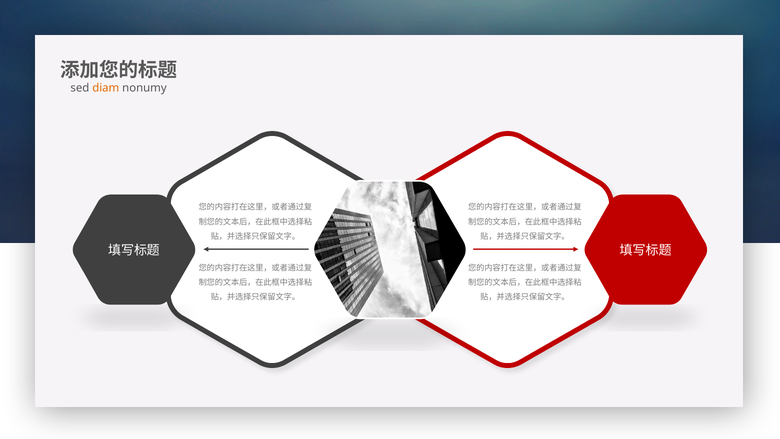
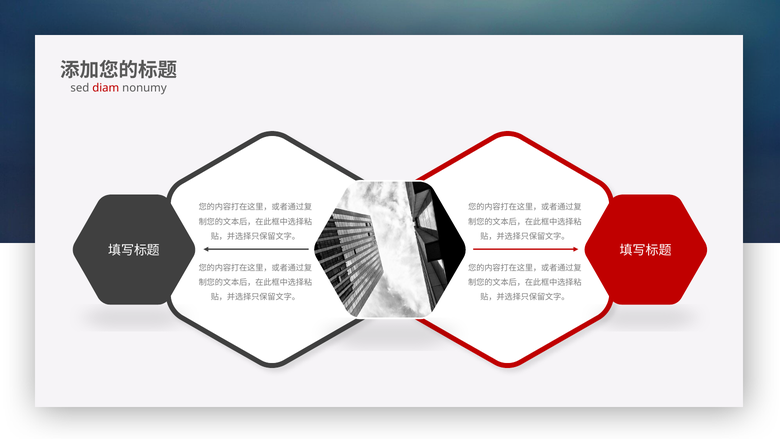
diam colour: orange -> red (106, 88)
